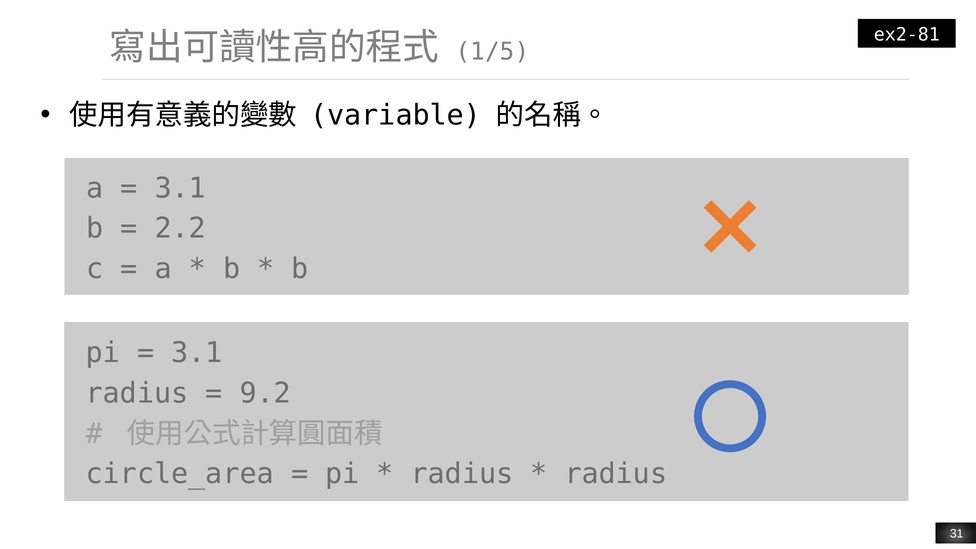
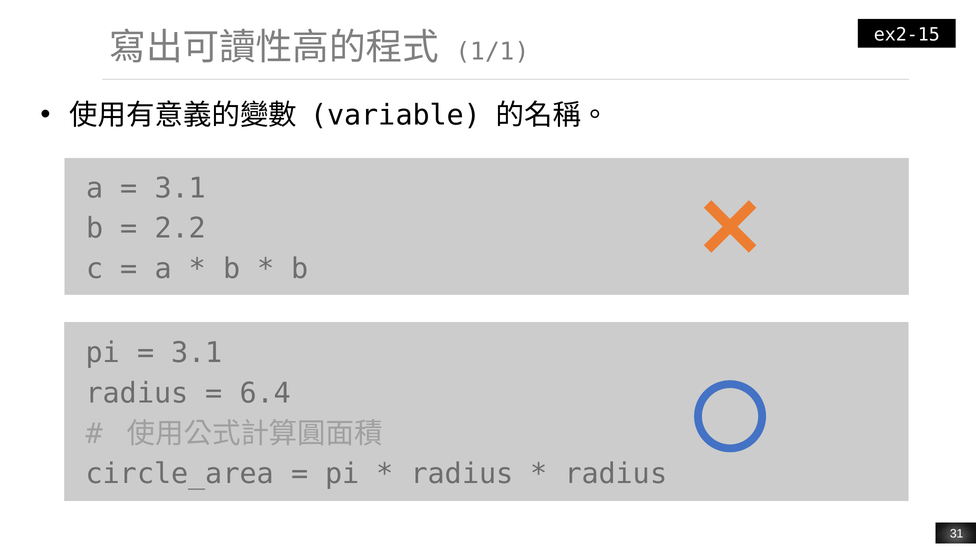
ex2-81: ex2-81 -> ex2-15 (907, 35)
1/5: 1/5 -> 1/1 (493, 52)
9.2: 9.2 -> 6.4 (265, 393)
